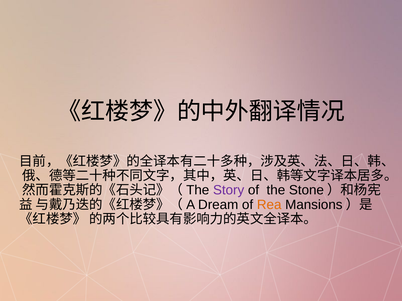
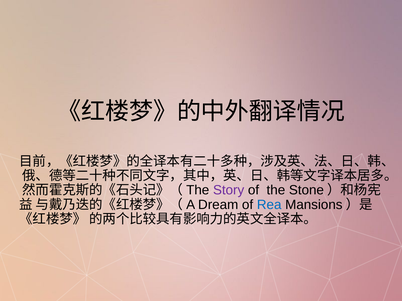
Rea colour: orange -> blue (269, 205)
